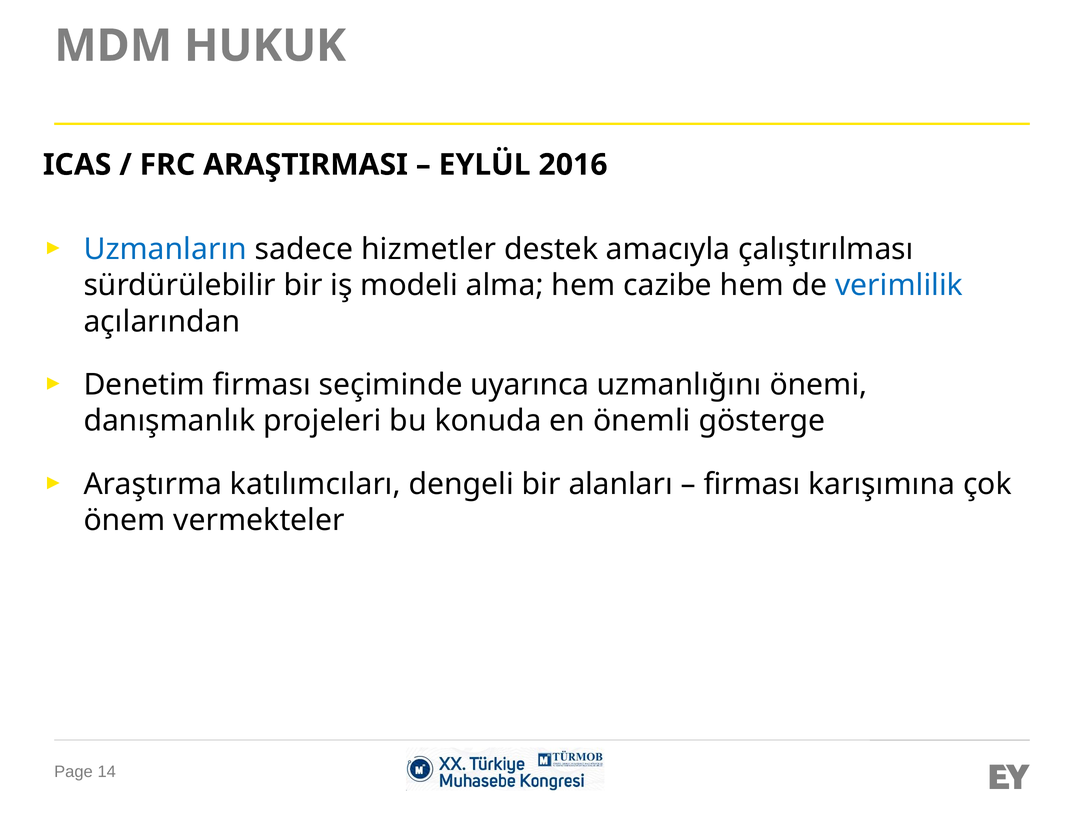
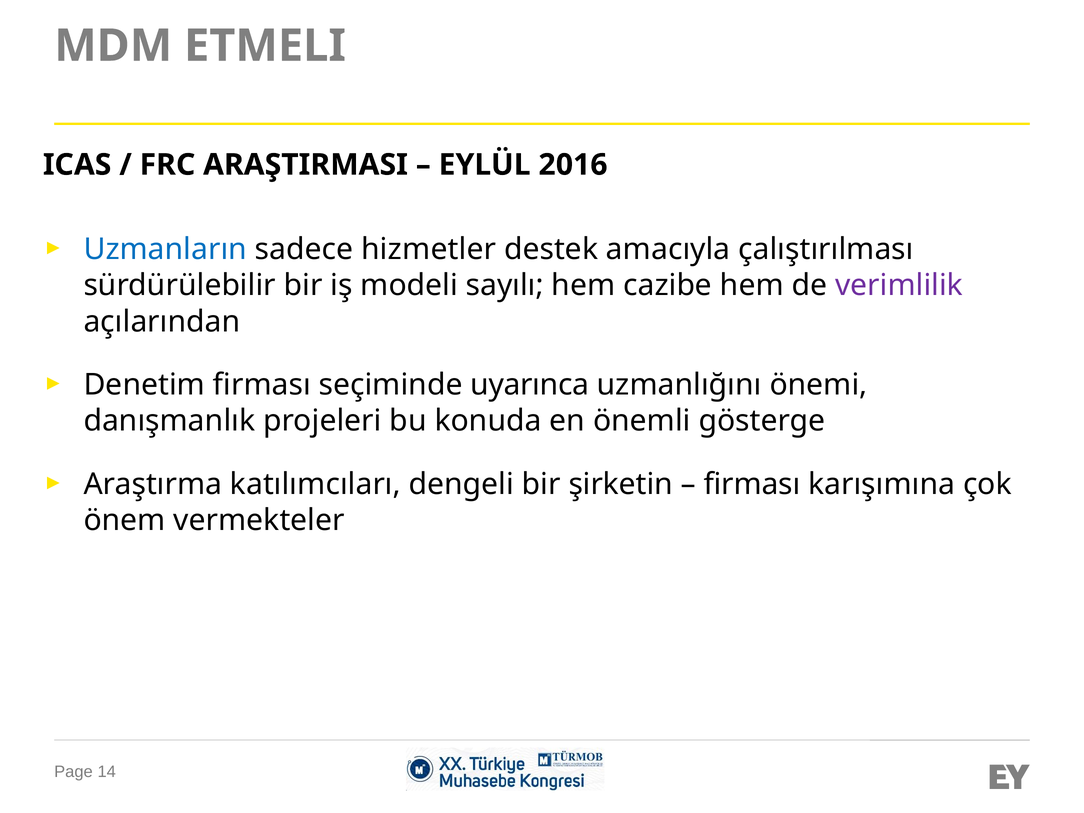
HUKUK: HUKUK -> ETMELI (265, 46)
alma: alma -> sayılı (505, 285)
verimlilik colour: blue -> purple (899, 285)
alanları: alanları -> şirketin (621, 484)
